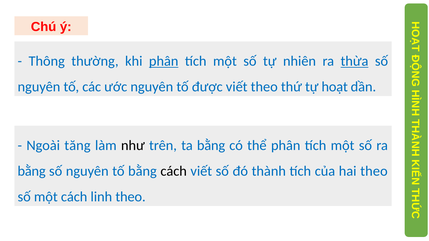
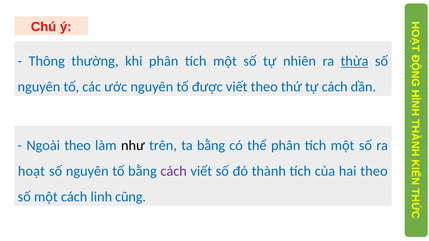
phân underline: present -> none (164, 61)
tự hoạt: hoạt -> cách (335, 87)
Ngoài tăng: tăng -> theo (78, 146)
bằng: bằng -> hoạt (31, 171)
cách colour: black -> purple (174, 171)
linh theo: theo -> cũng (131, 197)
